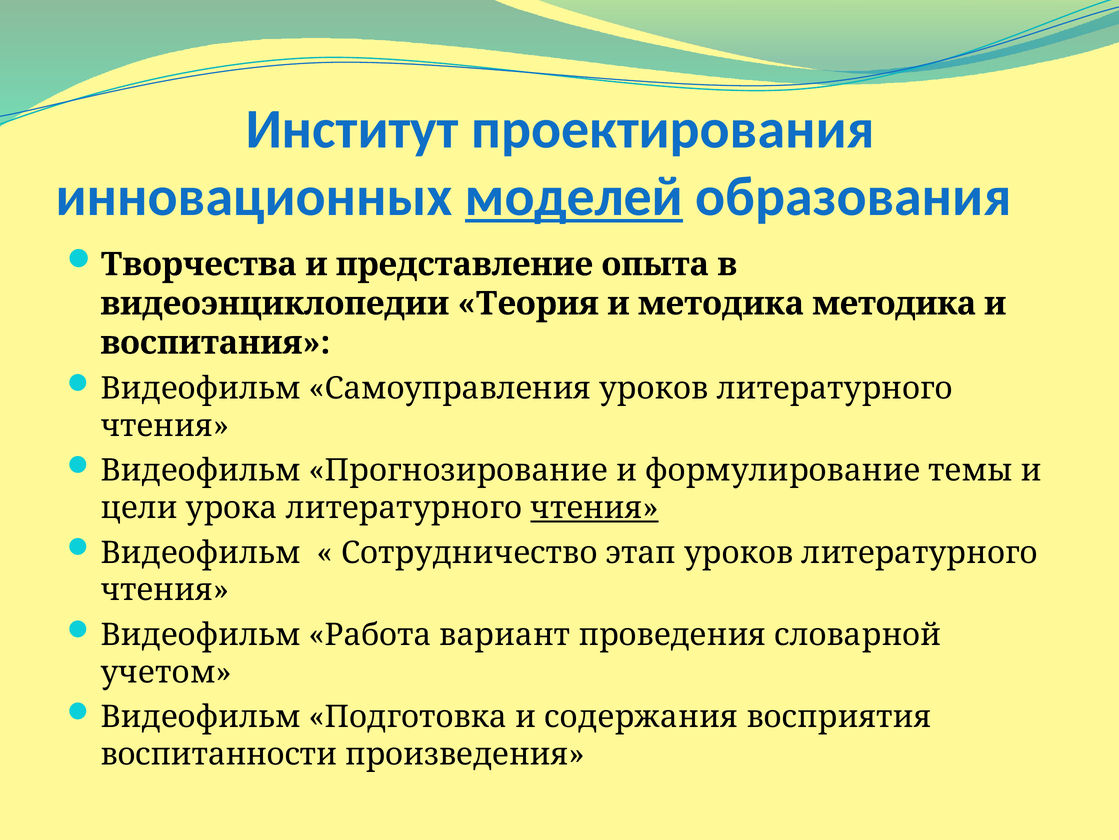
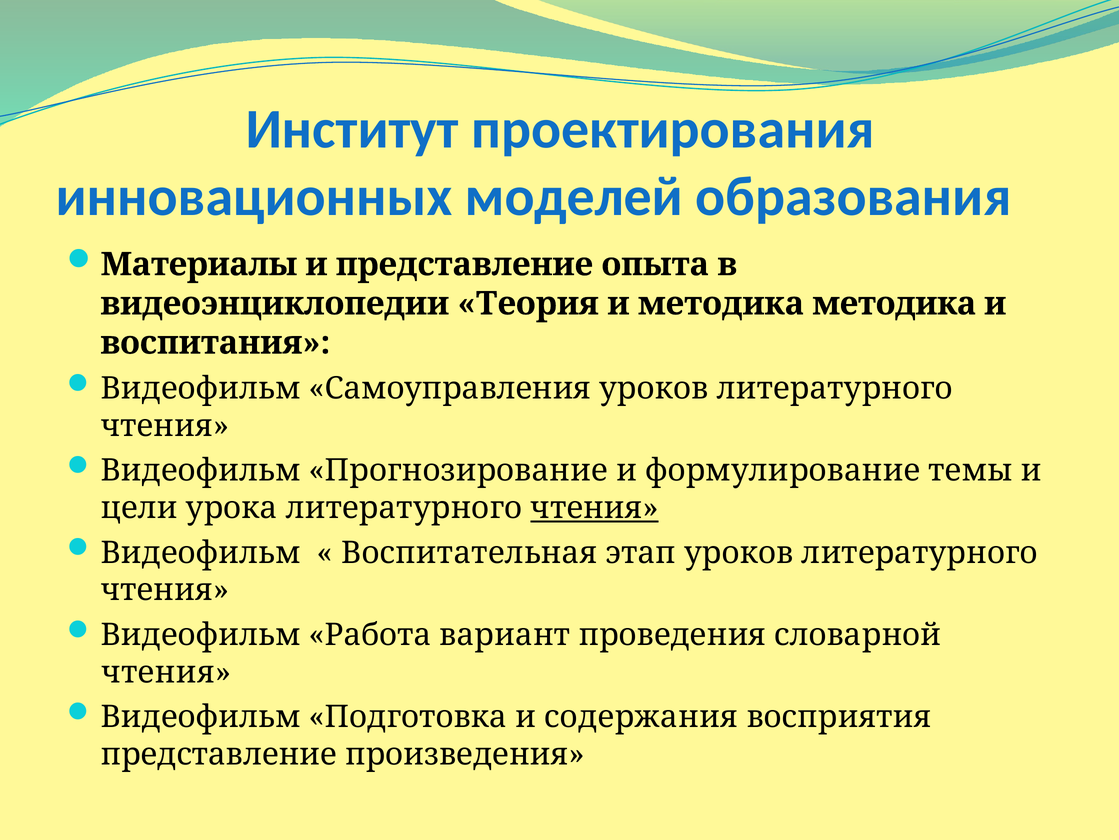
моделей underline: present -> none (574, 196)
Творчества: Творчества -> Материалы (199, 264)
Сотрудничество: Сотрудничество -> Воспитательная (469, 552)
учетом: учетом -> чтения (166, 672)
воспитанности: воспитанности -> представление (219, 754)
